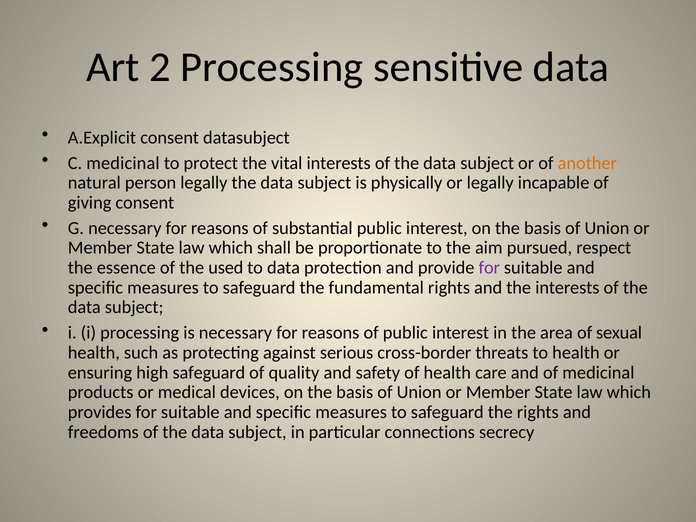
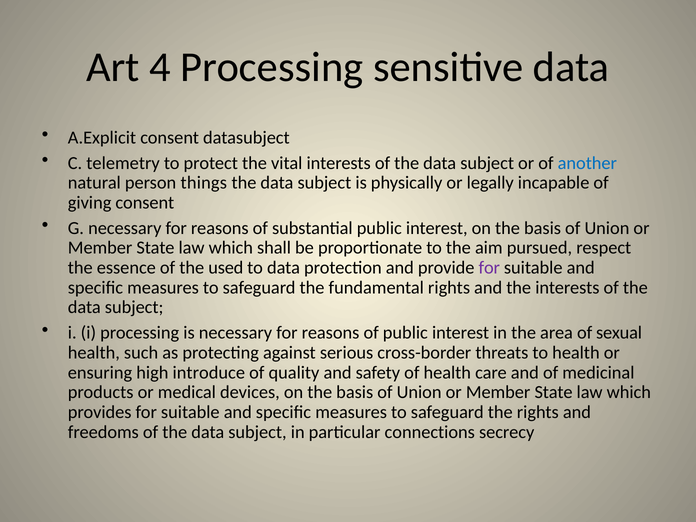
2: 2 -> 4 (160, 67)
C medicinal: medicinal -> telemetry (123, 163)
another colour: orange -> blue (587, 163)
person legally: legally -> things (204, 183)
high safeguard: safeguard -> introduce (209, 372)
